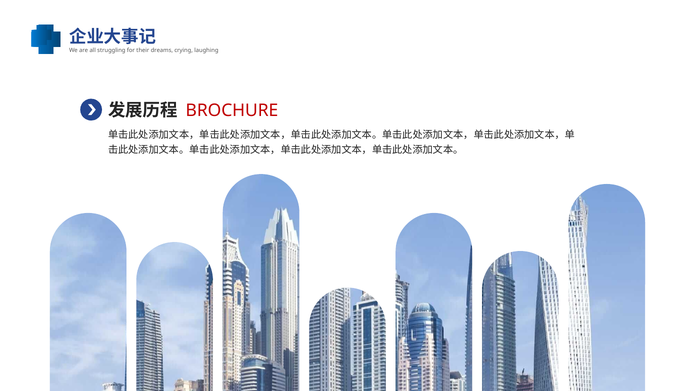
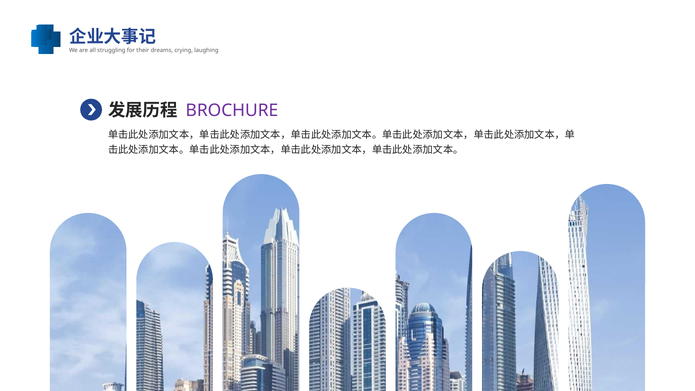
BROCHURE colour: red -> purple (232, 110)
